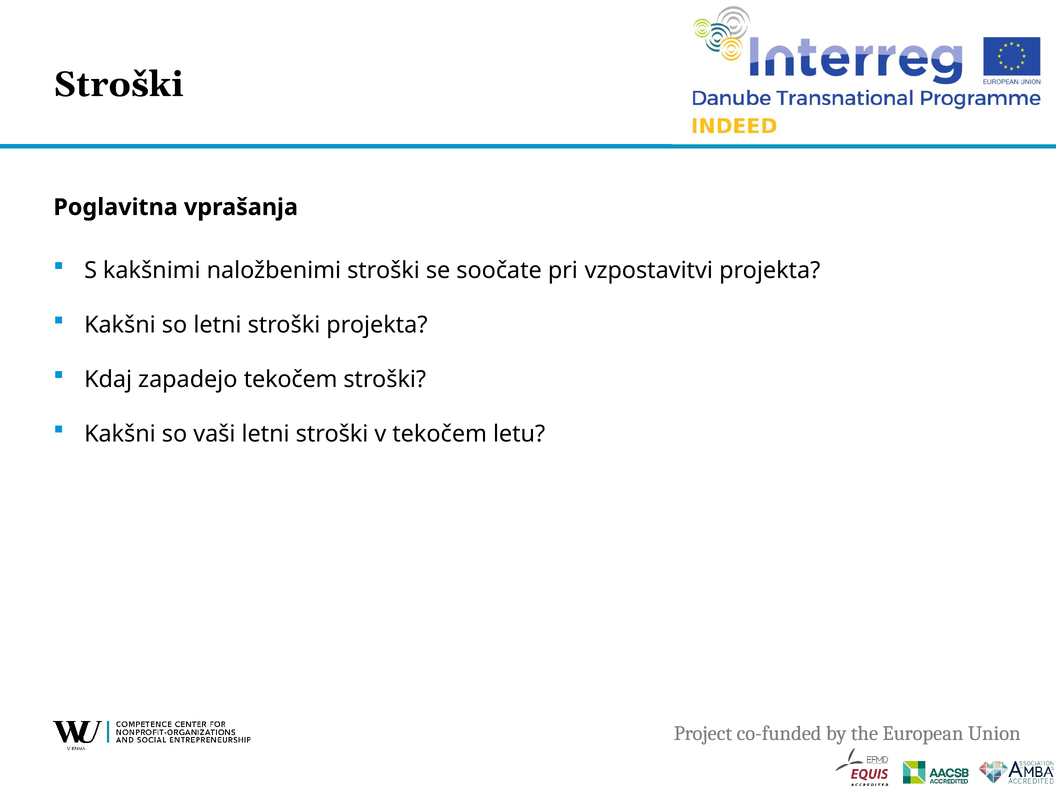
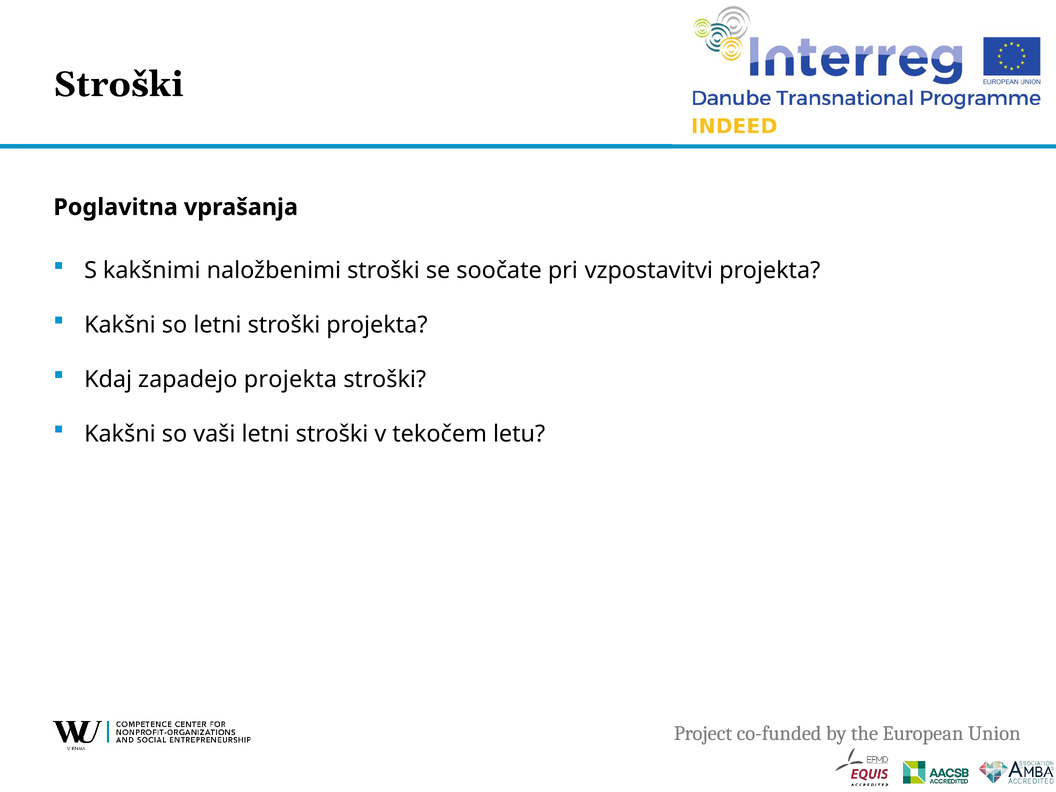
zapadejo tekočem: tekočem -> projekta (290, 380)
